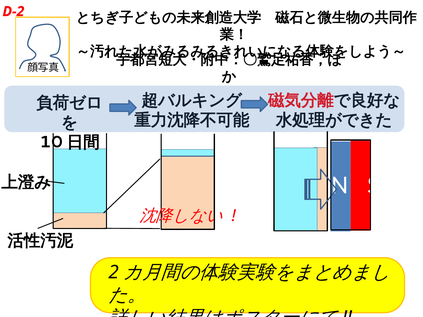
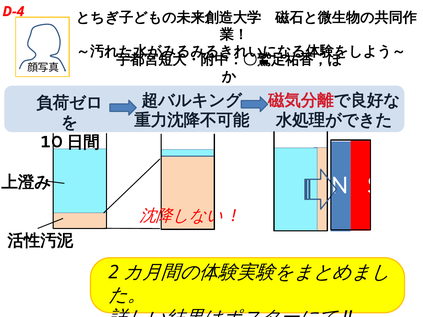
D-2: D-2 -> D-4 (13, 12)
